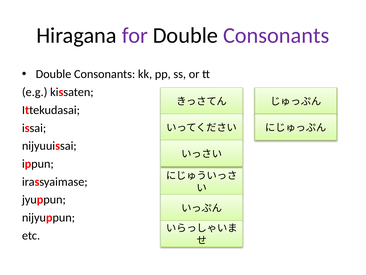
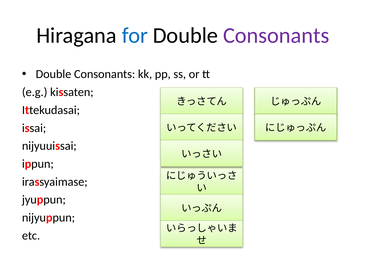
for colour: purple -> blue (135, 35)
